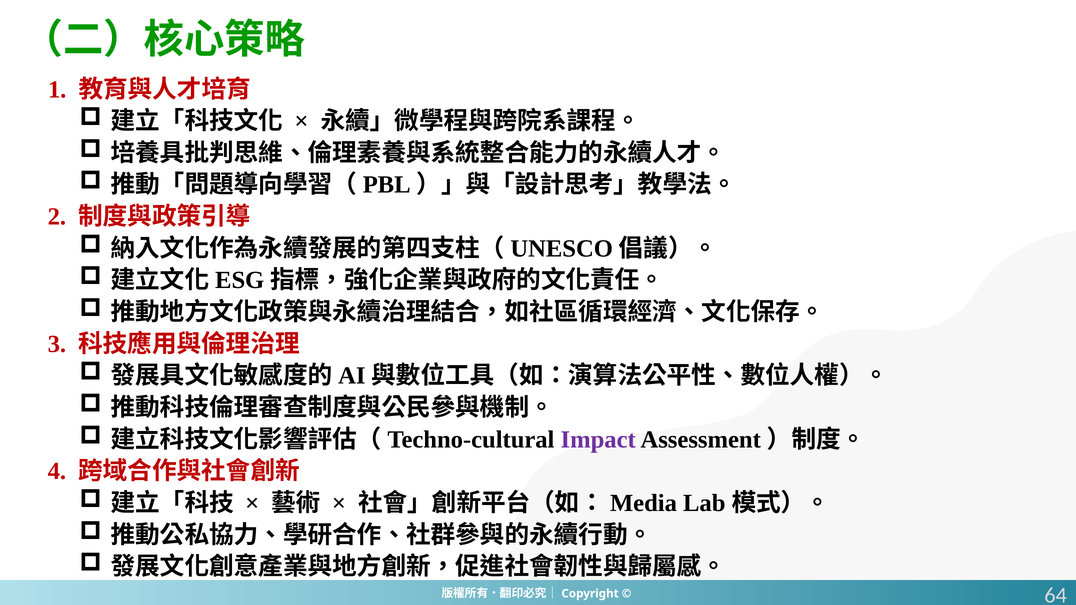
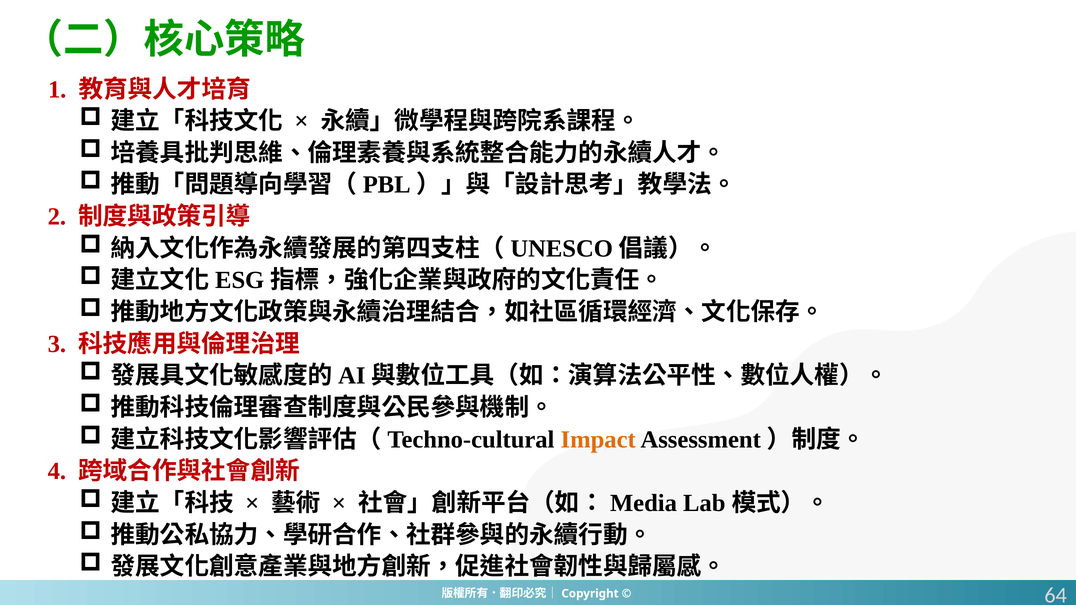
Impact colour: purple -> orange (598, 440)
